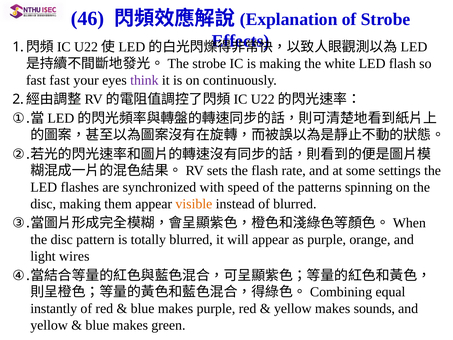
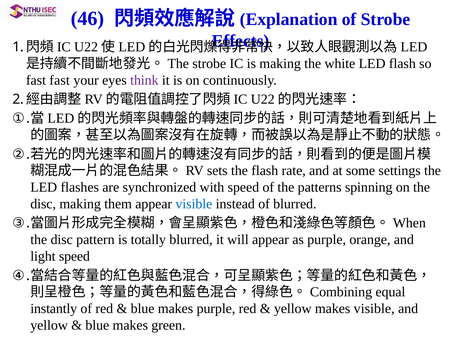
visible colour: orange -> blue (194, 204)
light wires: wires -> speed (74, 256)
makes sounds: sounds -> visible (374, 308)
